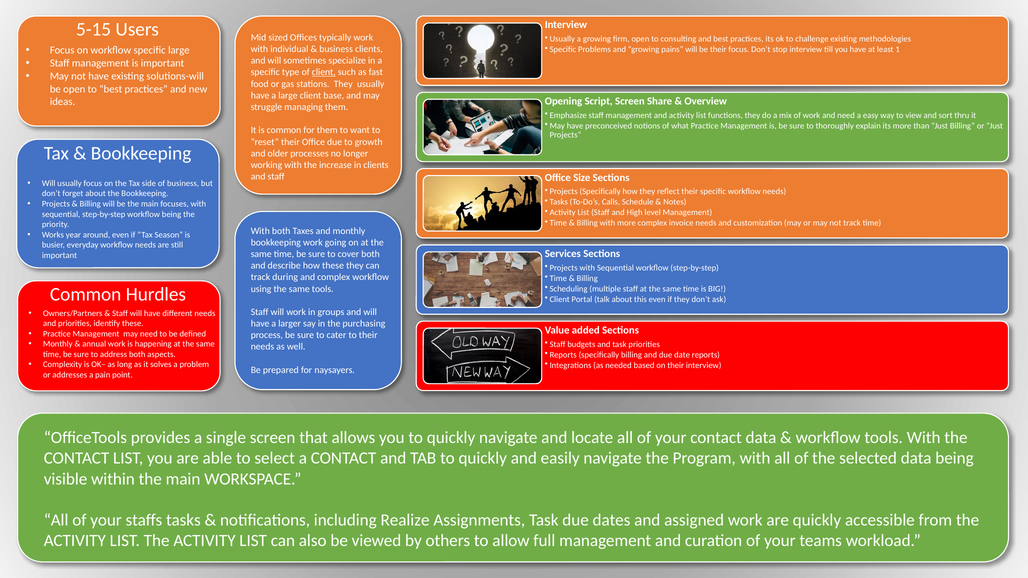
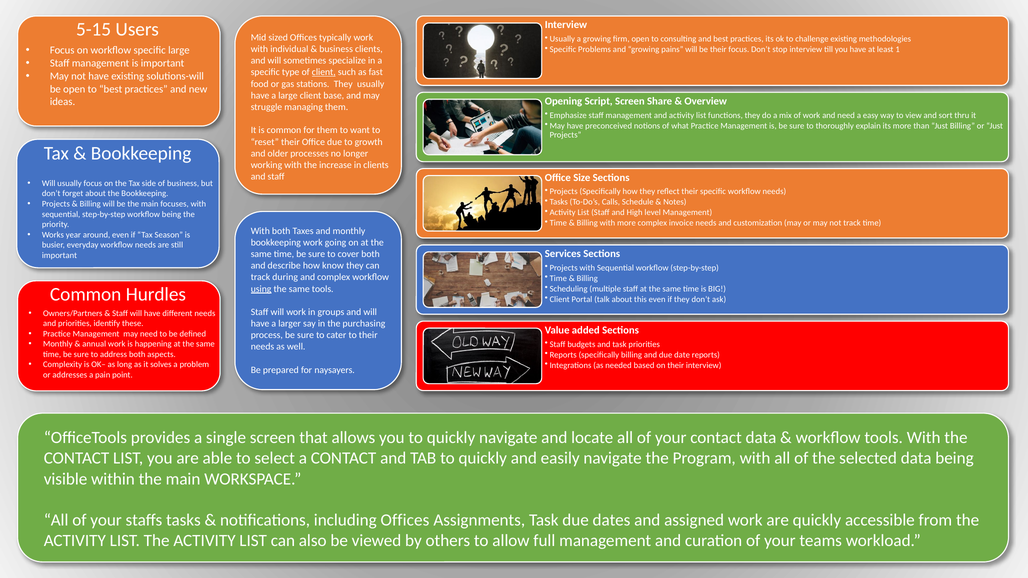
how these: these -> know (333, 266)
using underline: none -> present (261, 289)
including Realize: Realize -> Offices (405, 520)
